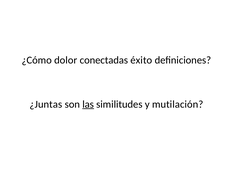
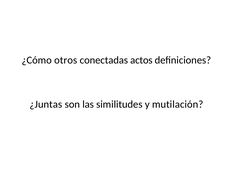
dolor: dolor -> otros (66, 60)
éxito: éxito -> actos (141, 60)
las underline: present -> none (88, 105)
